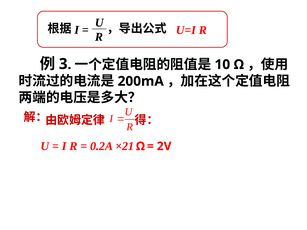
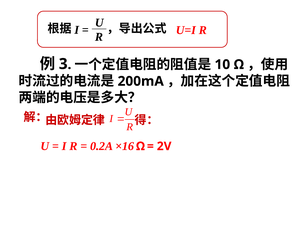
×21: ×21 -> ×16 (125, 146)
